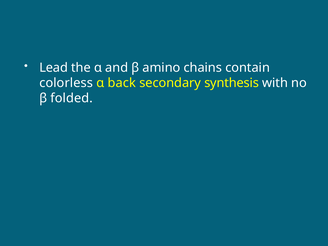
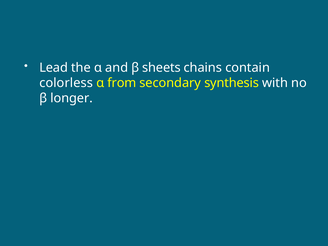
amino: amino -> sheets (161, 68)
back: back -> from (122, 83)
folded: folded -> longer (72, 98)
